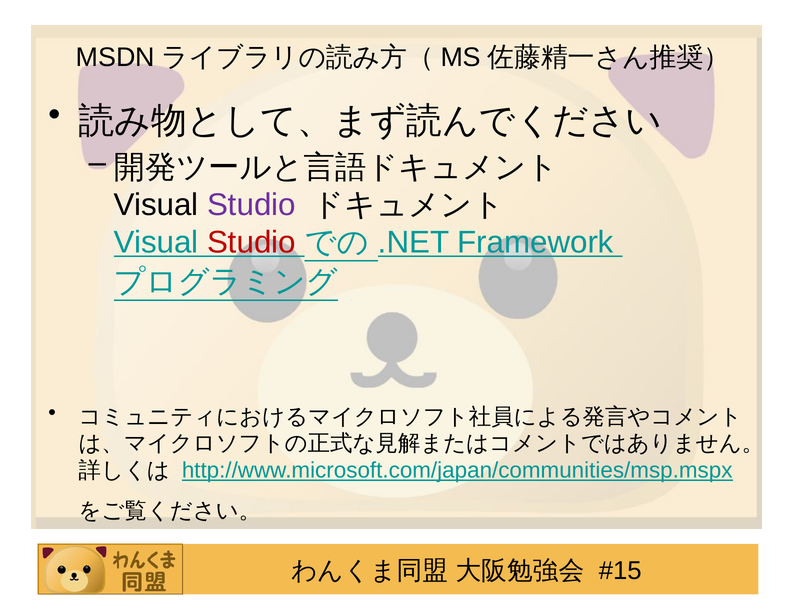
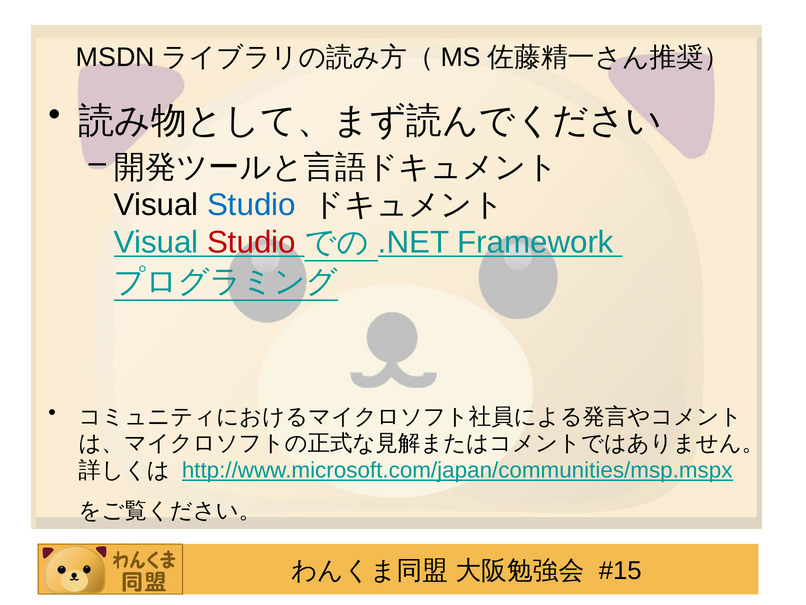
Studio colour: purple -> blue (251, 205)
